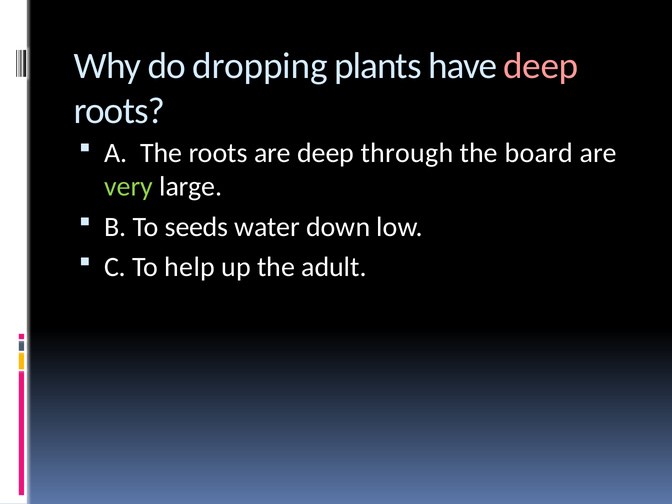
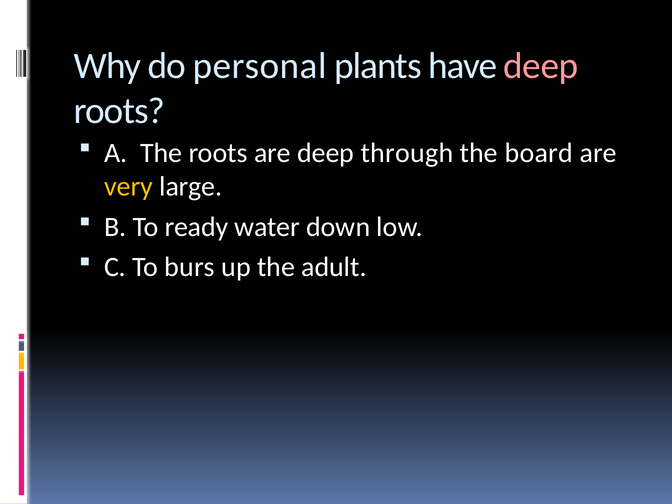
dropping: dropping -> personal (260, 66)
very colour: light green -> yellow (128, 187)
seeds: seeds -> ready (197, 227)
help: help -> burs (190, 267)
